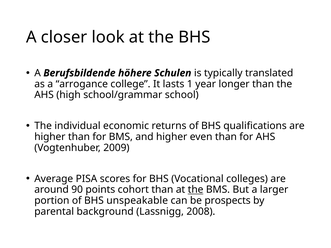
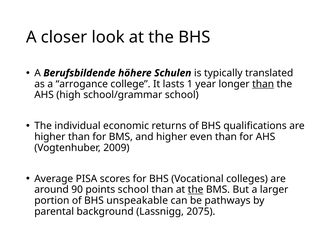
than underline: none -> present (263, 84)
points cohort: cohort -> school (133, 190)
prospects: prospects -> pathways (228, 201)
2008: 2008 -> 2075 (201, 212)
